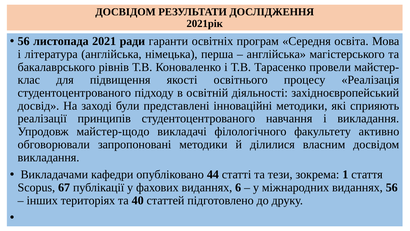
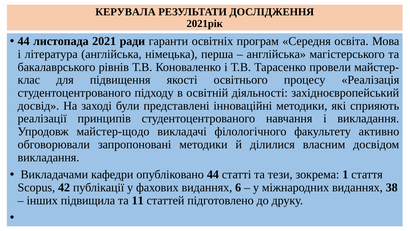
ДОСВІДОМ: ДОСВІДОМ -> КЕРУВАЛА (125, 12)
56: 56 -> 44 (24, 41)
67: 67 -> 42 (64, 187)
виданнях 56: 56 -> 38 (392, 187)
територіях: територіях -> підвищила (88, 200)
40: 40 -> 11 (138, 200)
